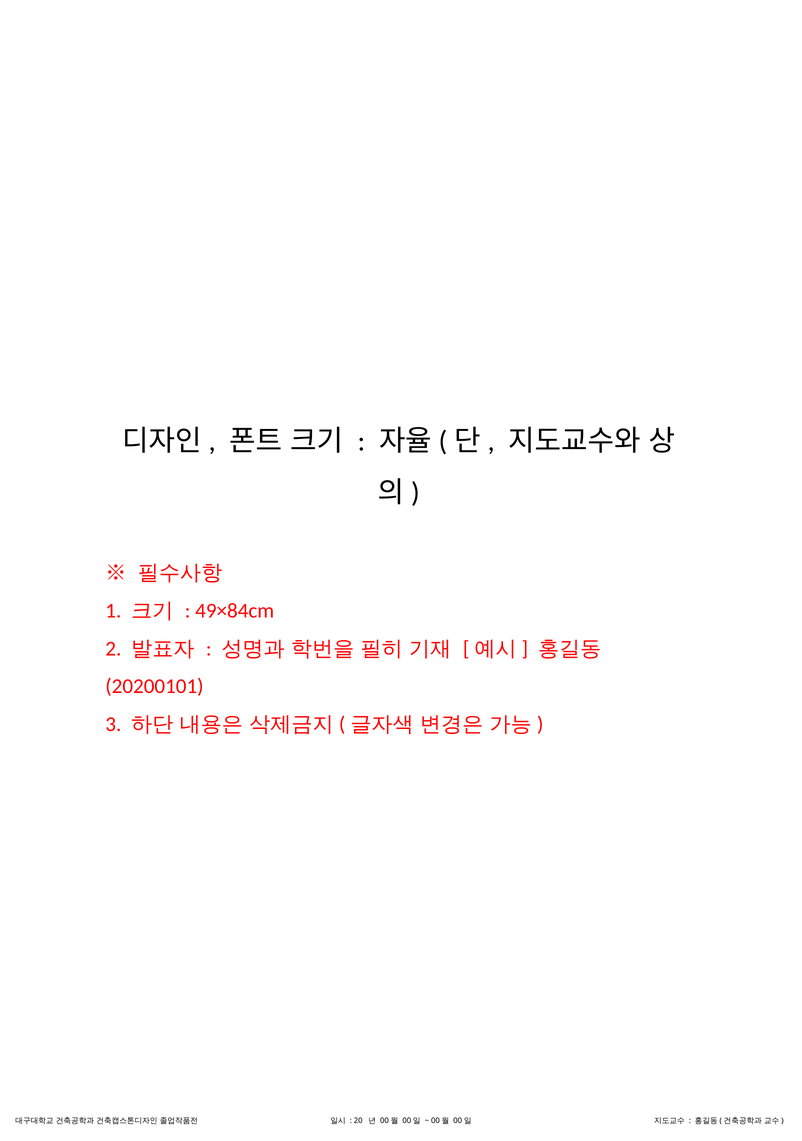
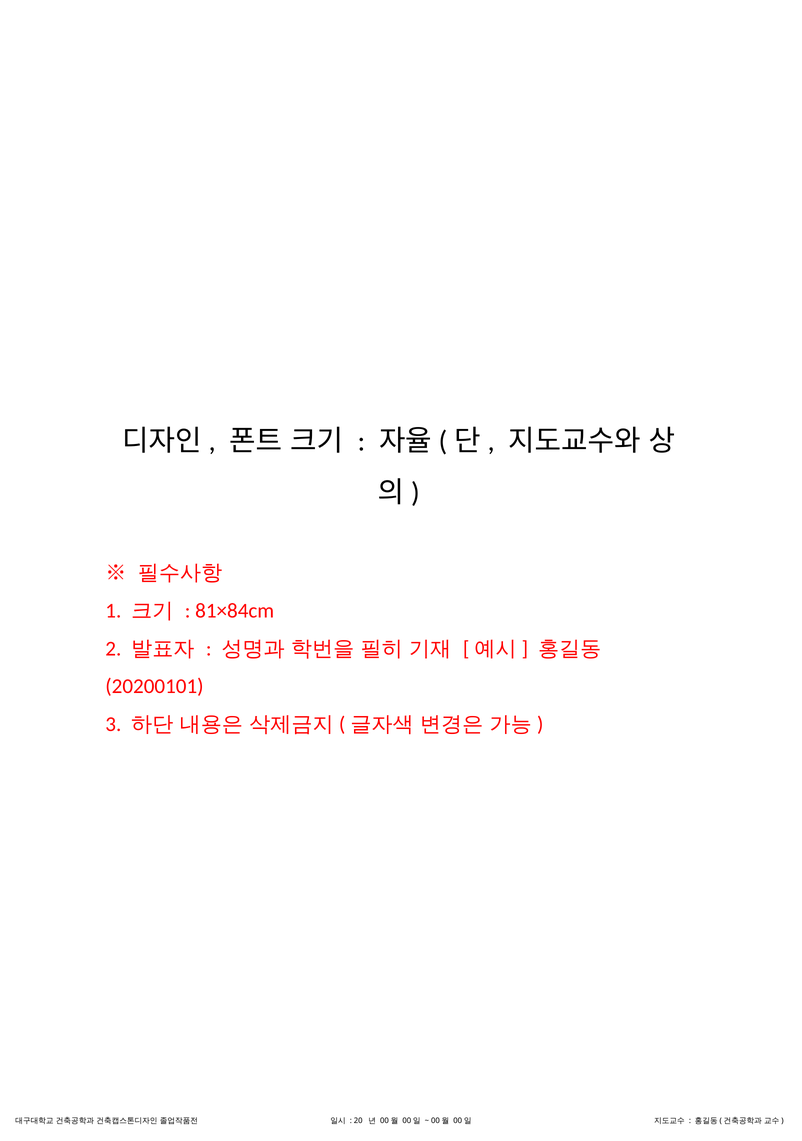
49×84cm: 49×84cm -> 81×84cm (235, 611)
